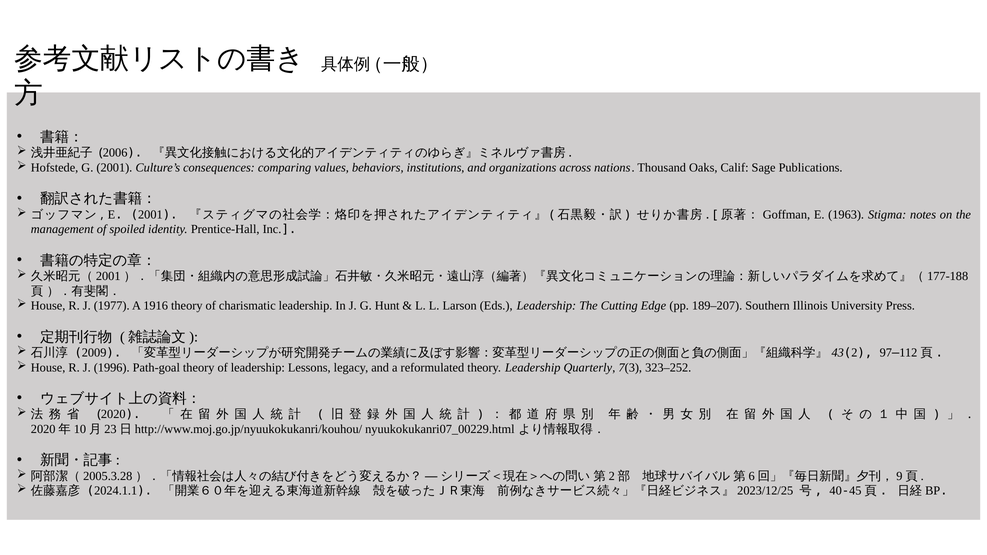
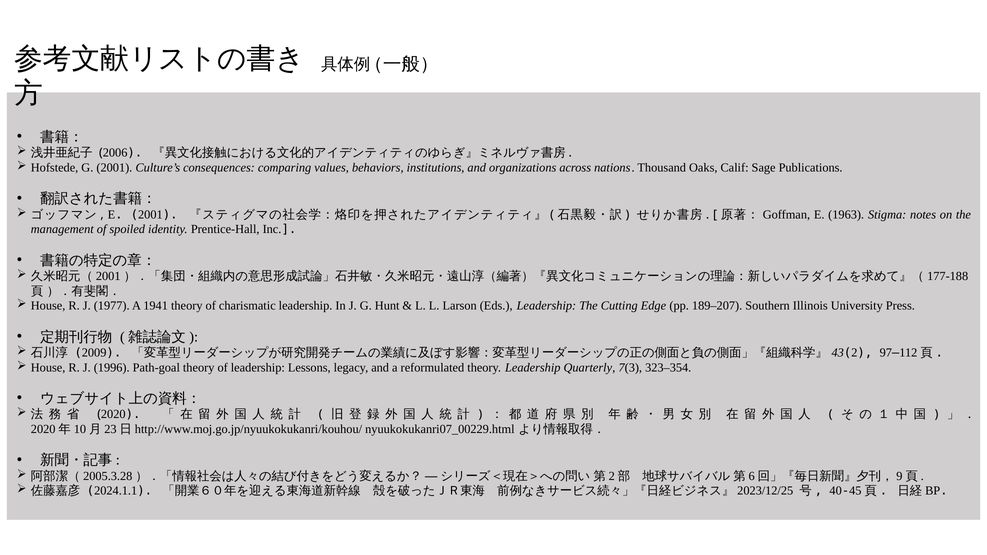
1916: 1916 -> 1941 (156, 306)
323–252: 323–252 -> 323–354 (668, 368)
